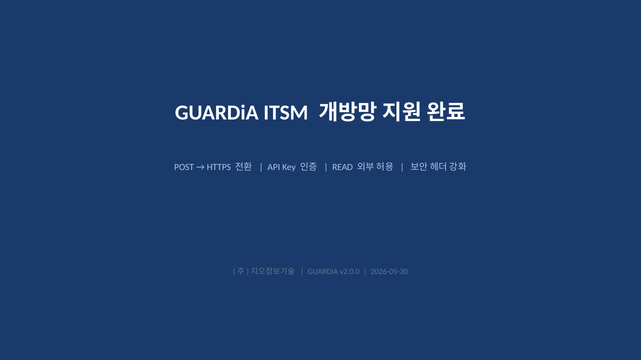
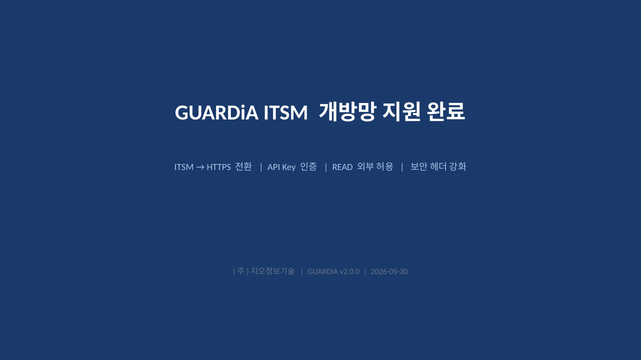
POST: POST -> ITSM (184, 167)
